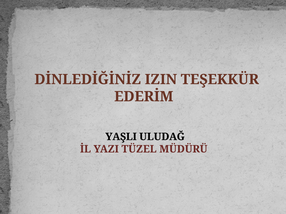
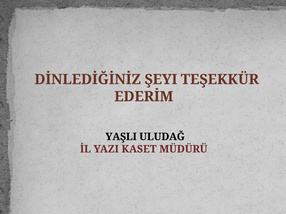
IZIN: IZIN -> ŞEYI (161, 80)
TÜZEL: TÜZEL -> KASET (139, 149)
